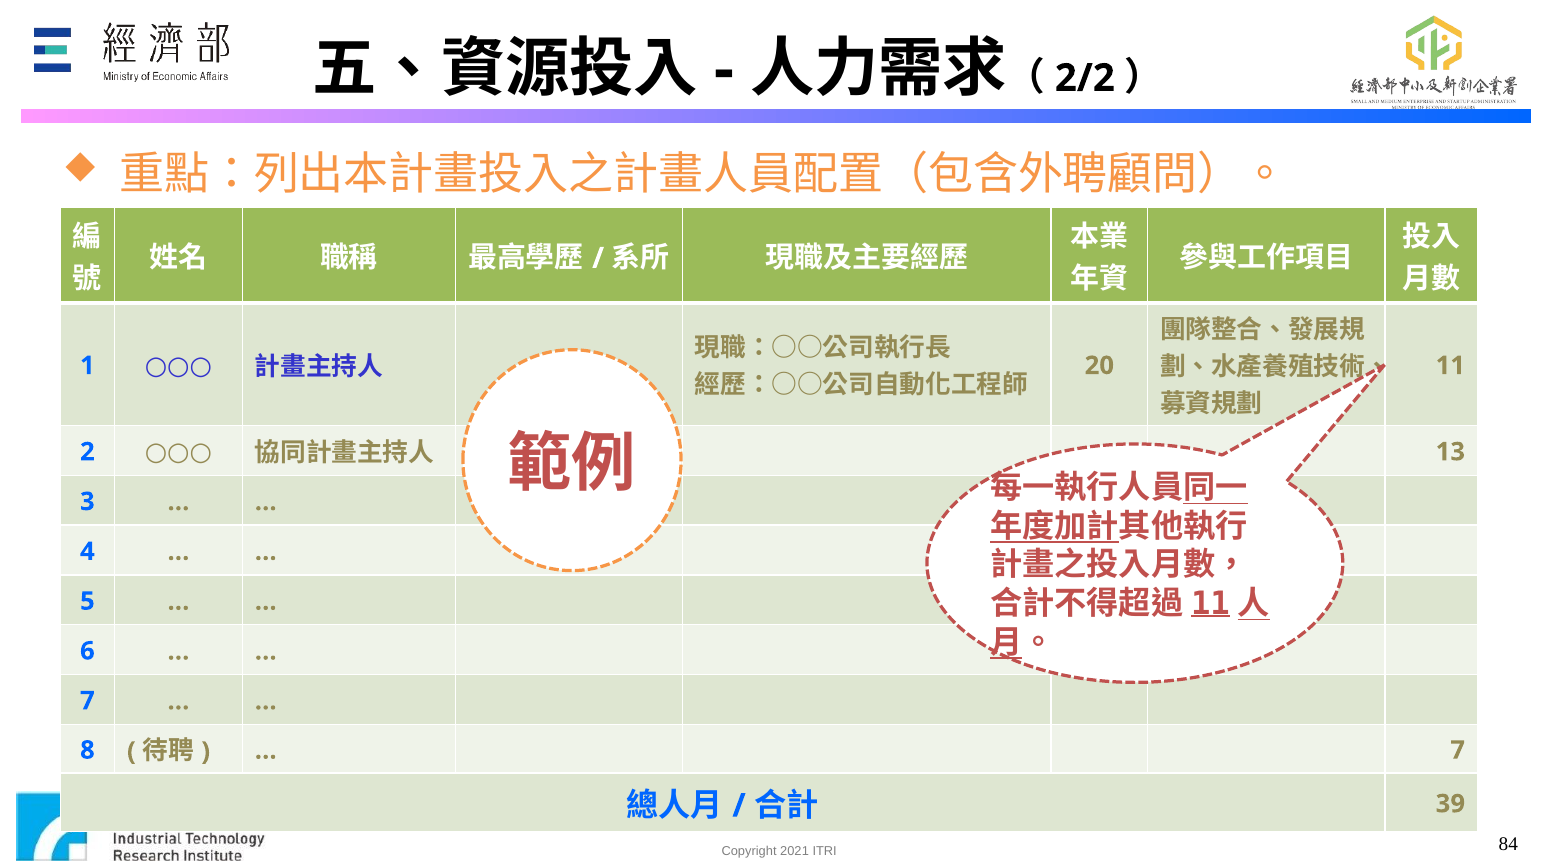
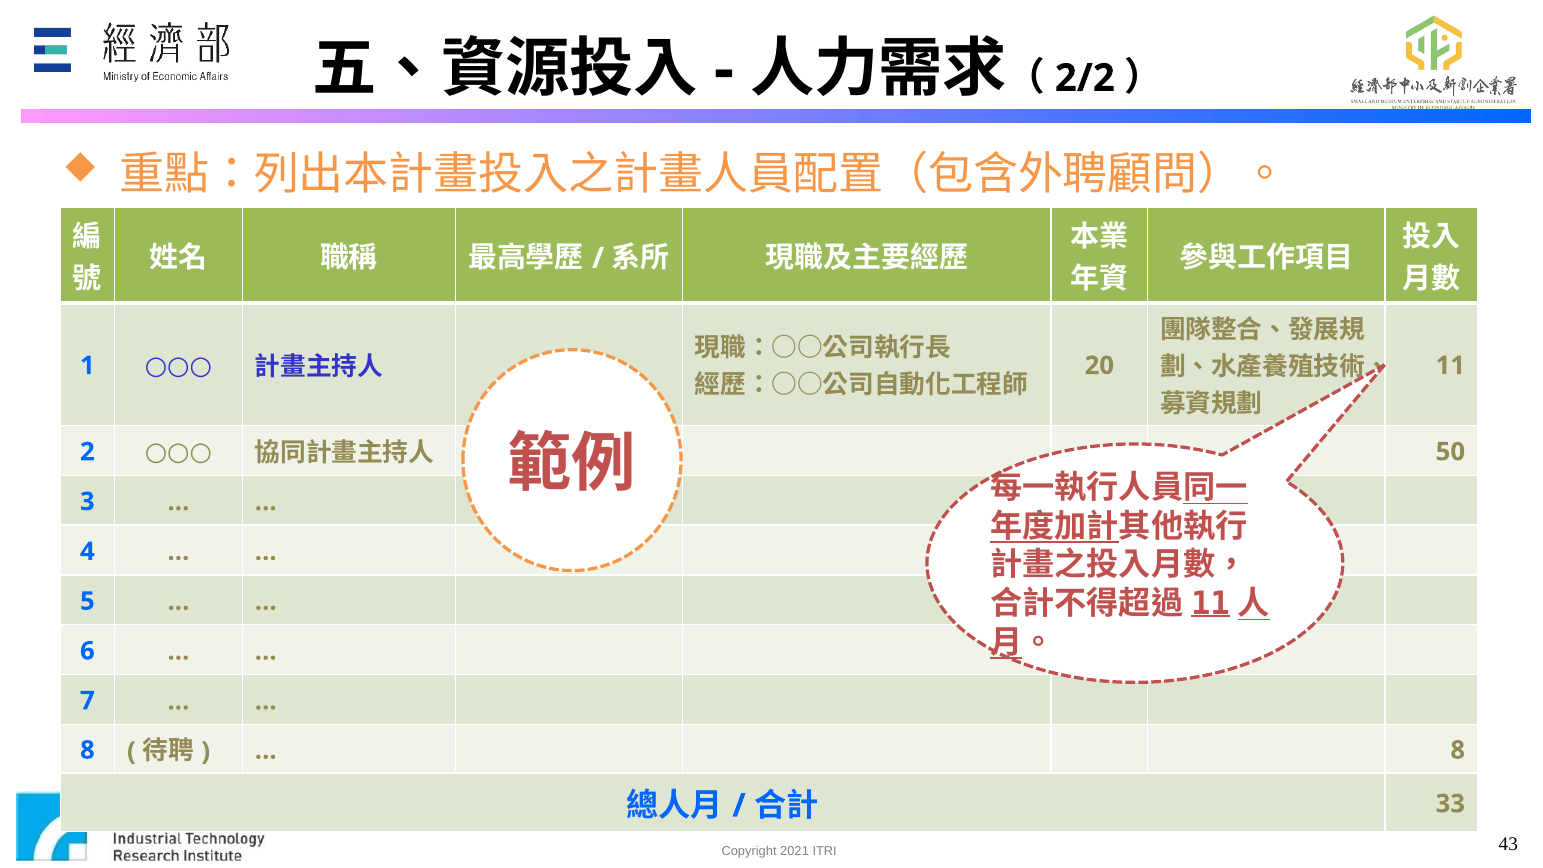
13: 13 -> 50 (1450, 452)
7: 7 -> 8 (1458, 750)
39: 39 -> 33 (1450, 804)
84: 84 -> 43 (1508, 844)
